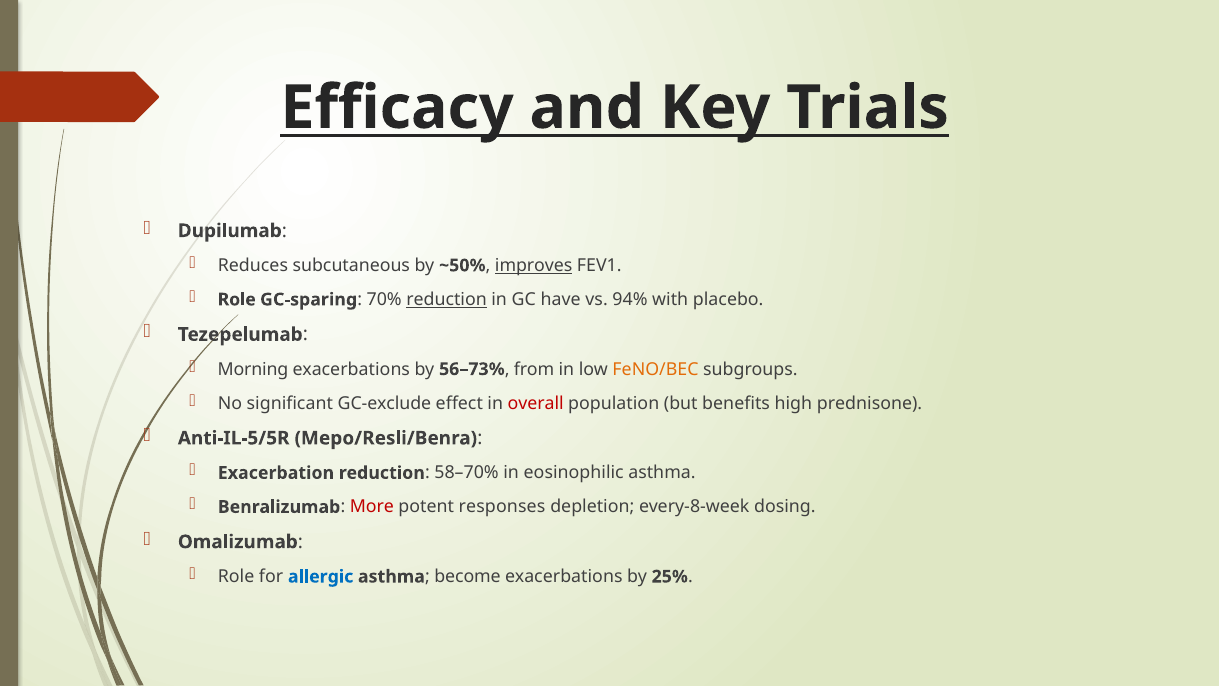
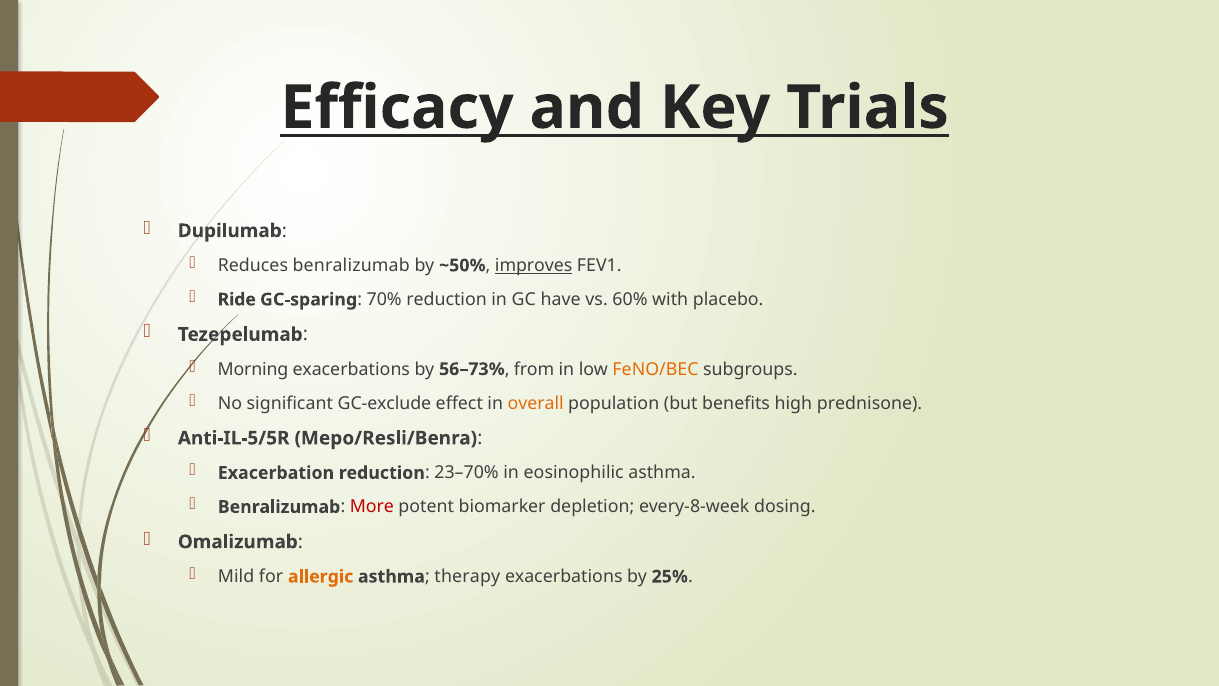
Reduces subcutaneous: subcutaneous -> benralizumab (351, 265)
Role: Role -> Ride (237, 299)
reduction underline: present -> none (447, 299)
94%: 94% -> 60% (630, 299)
overall colour: red -> orange (536, 403)
58–70%: 58–70% -> 23–70% (467, 473)
responses: responses -> biomarker (502, 507)
Role: Role -> Mild (236, 576)
allergic colour: blue -> orange (321, 576)
become: become -> therapy (467, 576)
